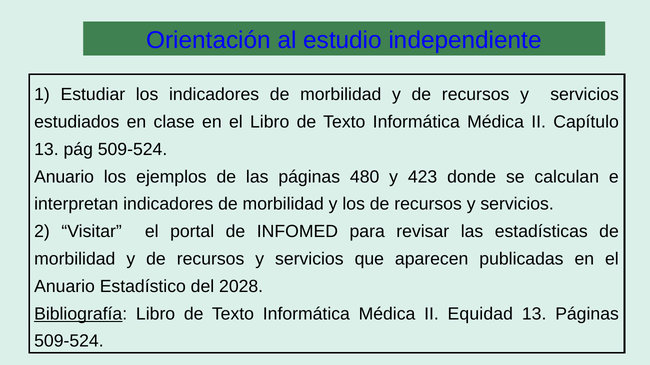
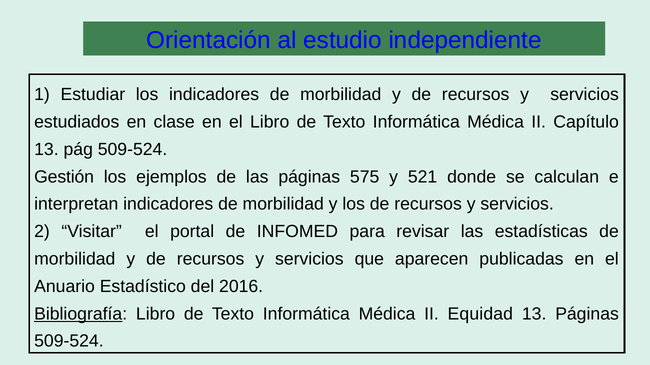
Anuario: Anuario -> Gestión (64, 177)
480: 480 -> 575 (365, 177)
423: 423 -> 521 (423, 177)
2028: 2028 -> 2016 (241, 287)
